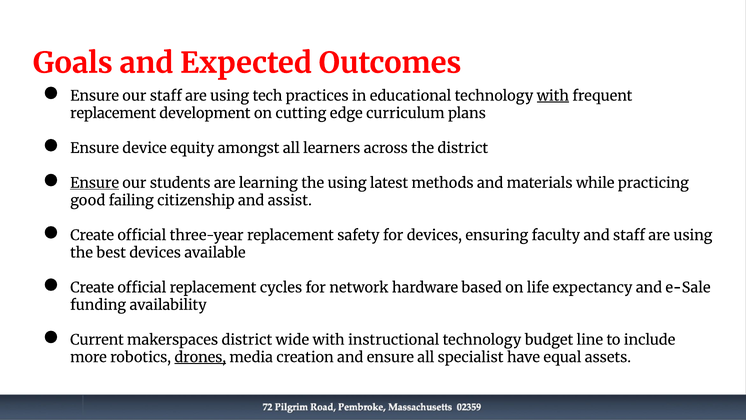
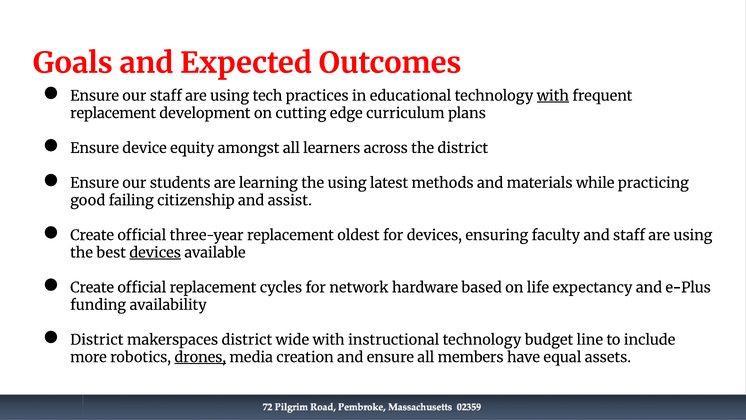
Ensure underline: present -> none (95, 183)
safety: safety -> oldest (358, 235)
devices underline: none -> present (155, 253)
e-Sale: e-Sale -> e-Plus (688, 287)
Current: Current -> District (97, 340)
specialist: specialist -> members (471, 357)
